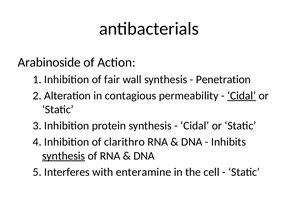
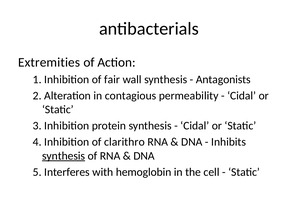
Arabinoside: Arabinoside -> Extremities (49, 63)
Penetration: Penetration -> Antagonists (223, 80)
Cidal underline: present -> none (242, 96)
enteramine: enteramine -> hemoglobin (144, 172)
